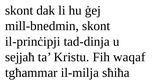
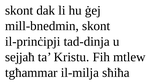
waqaf: waqaf -> mtlew (129, 57)
